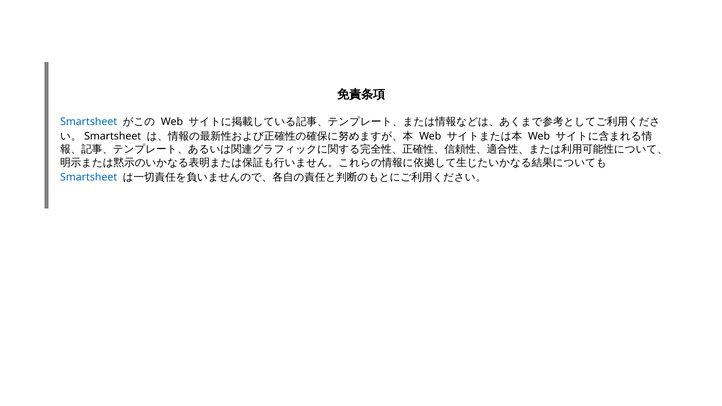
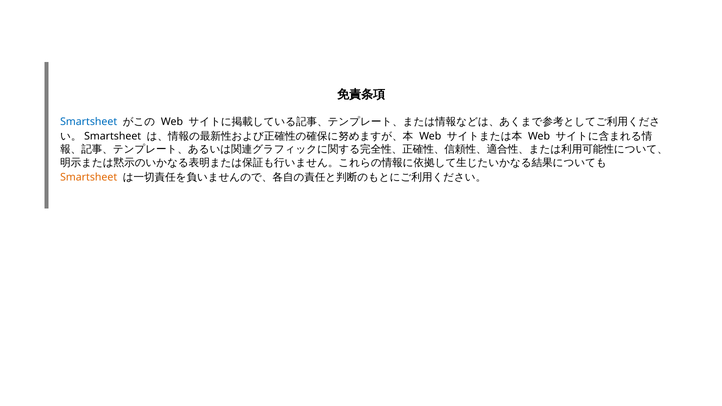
Smartsheet colour: blue -> orange (89, 177)
